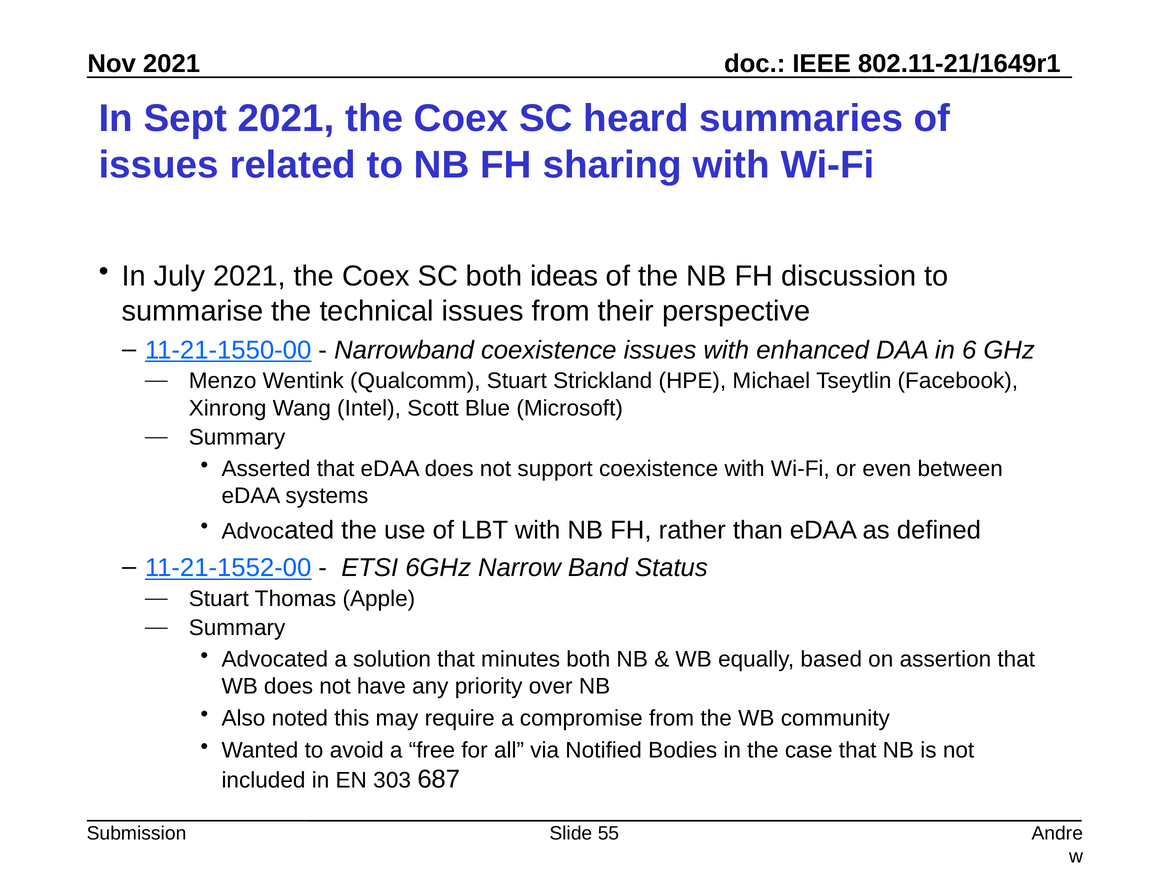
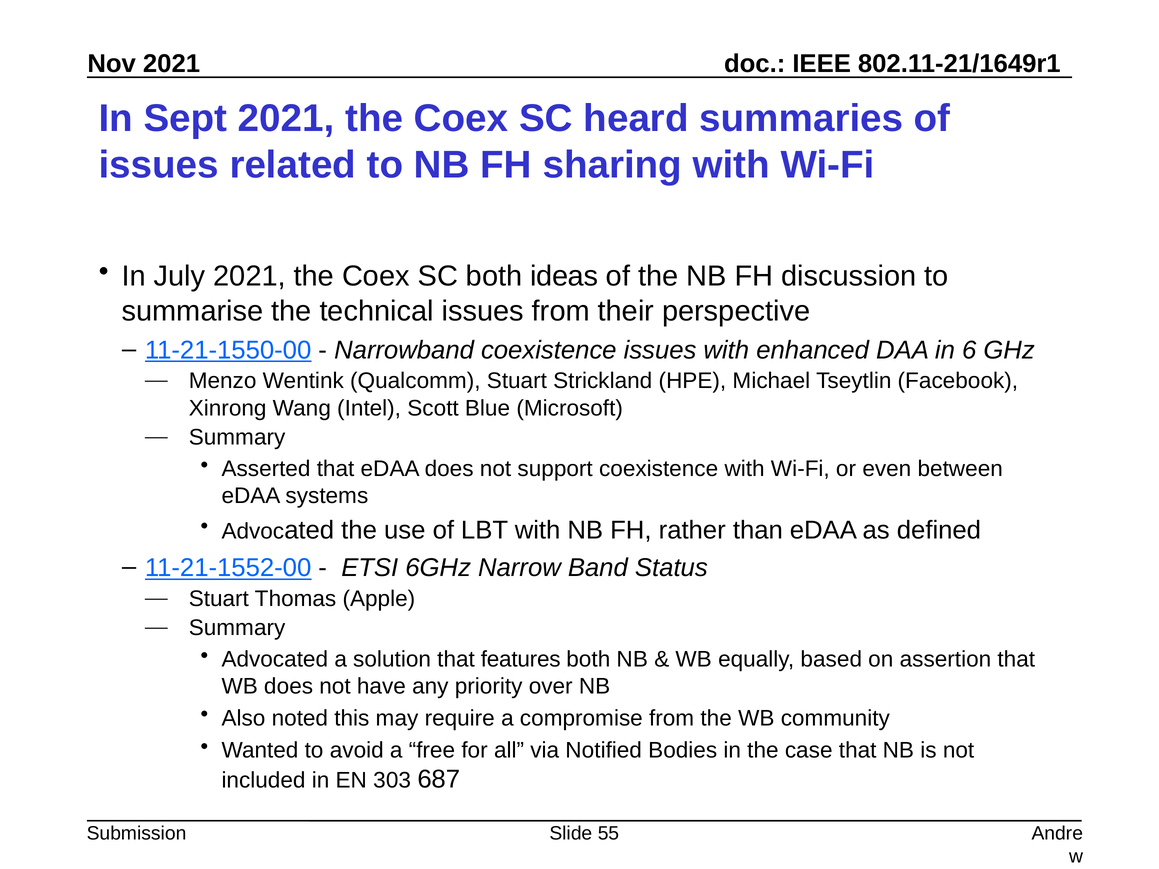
minutes: minutes -> features (521, 660)
